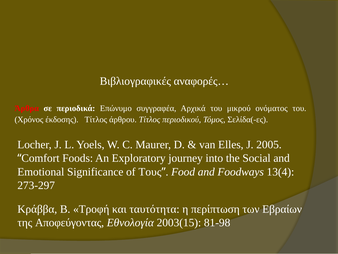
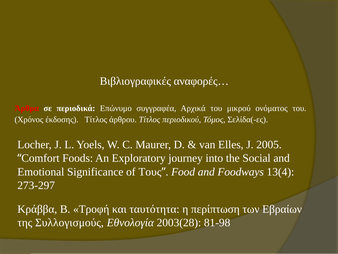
Αποφεύγοντας: Αποφεύγοντας -> Συλλογισμούς (69, 222)
2003(15: 2003(15 -> 2003(28 (179, 222)
